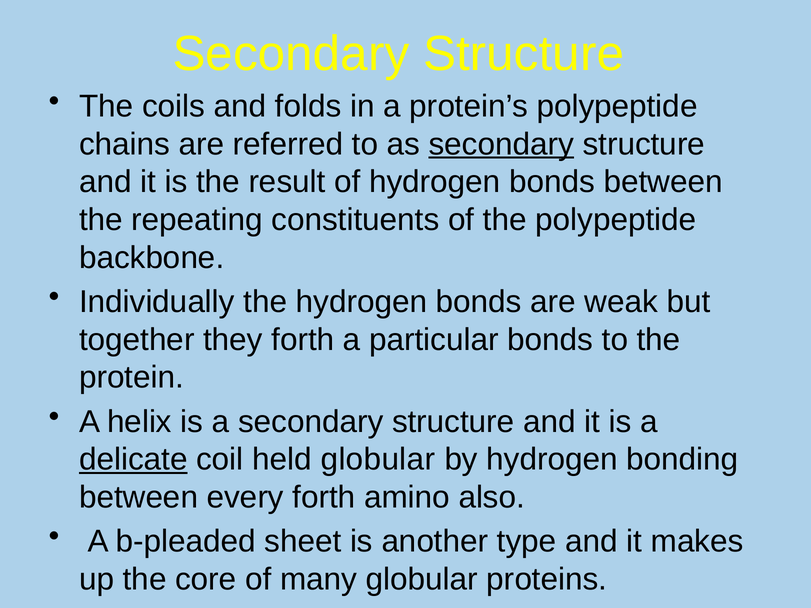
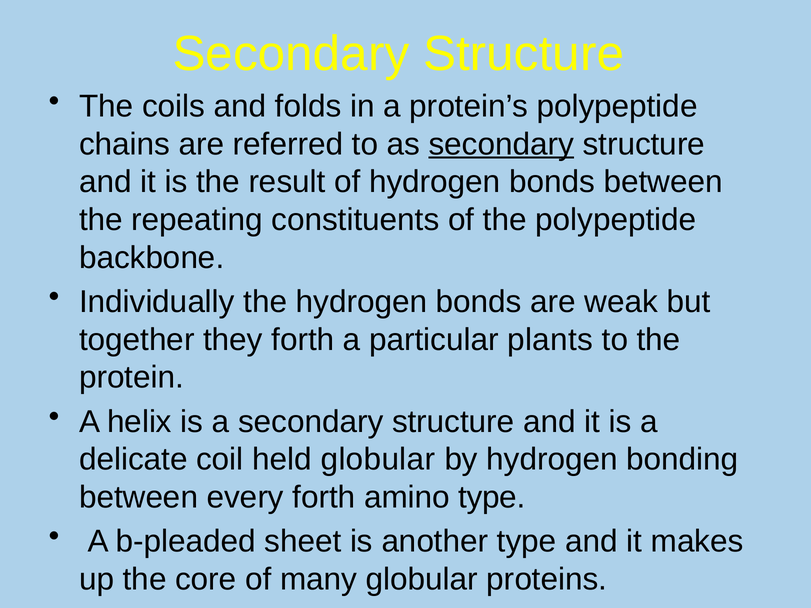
particular bonds: bonds -> plants (550, 340)
delicate underline: present -> none (133, 460)
amino also: also -> type (492, 498)
